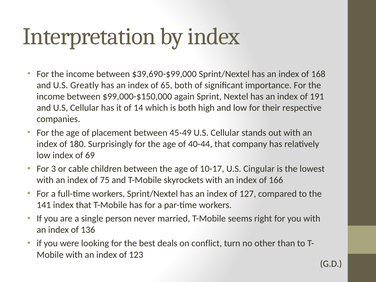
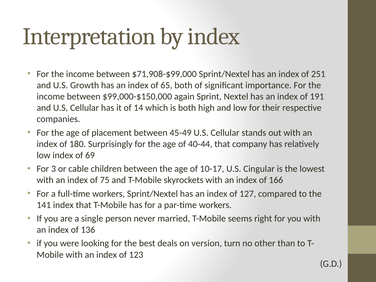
$39,690-$99,000: $39,690-$99,000 -> $71,908-$99,000 (164, 74)
168: 168 -> 251 (318, 74)
Greatly: Greatly -> Growth (85, 85)
conflict: conflict -> version (207, 243)
